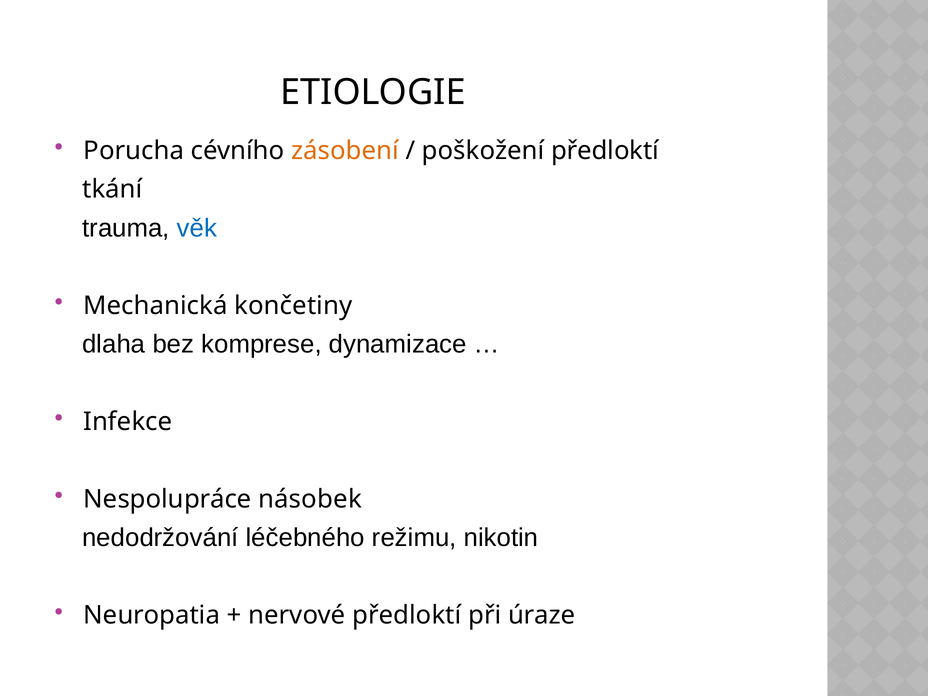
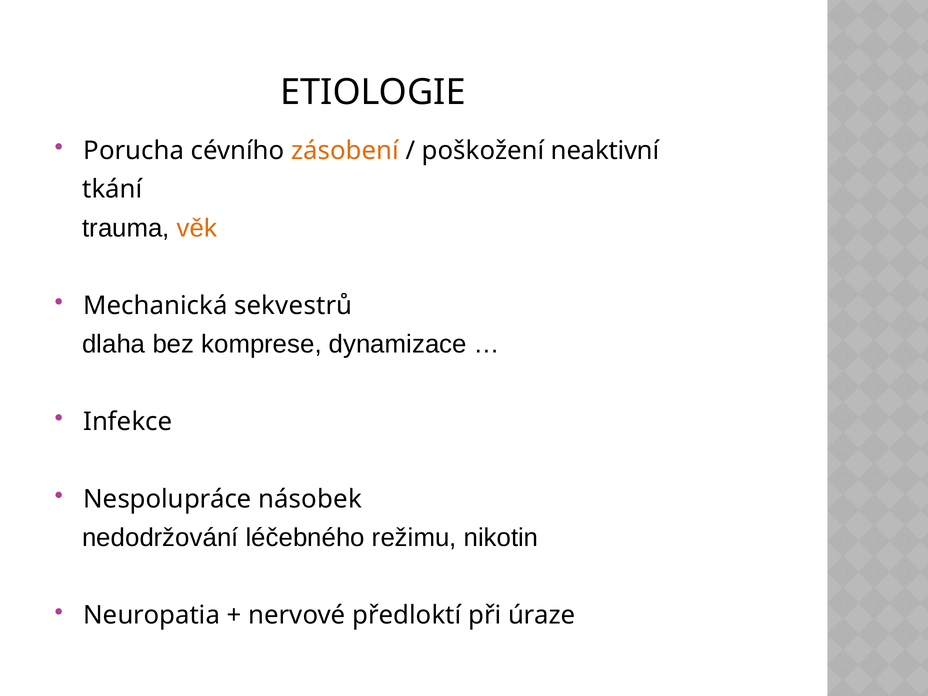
poškožení předloktí: předloktí -> neaktivní (605, 151)
věk colour: blue -> orange (197, 228)
končetiny: končetiny -> sekvestrů (293, 306)
